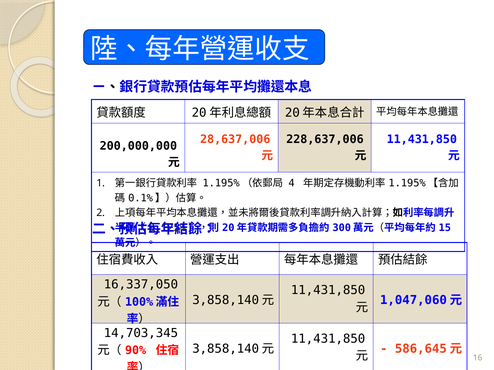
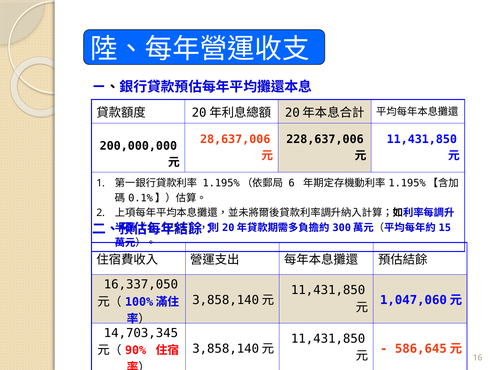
4: 4 -> 6 (292, 183)
